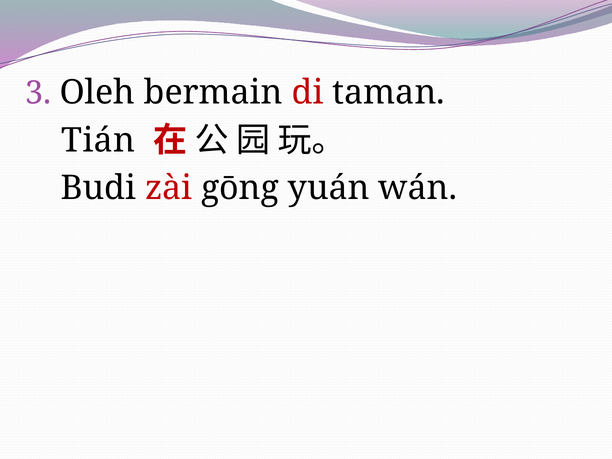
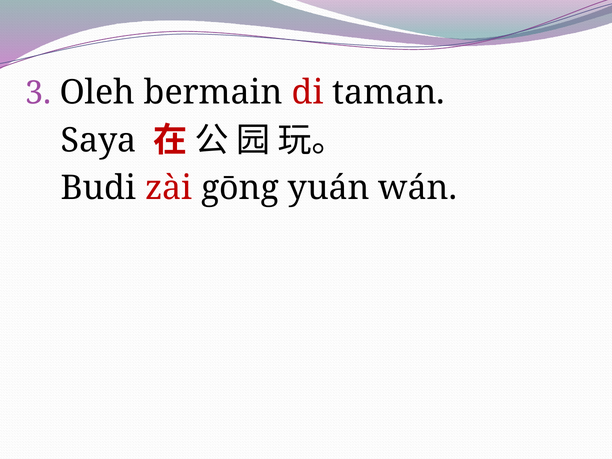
Tián: Tián -> Saya (99, 140)
